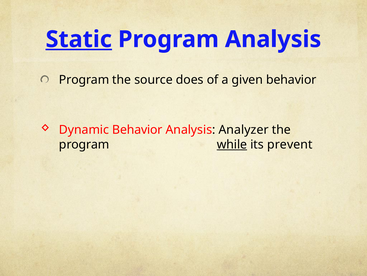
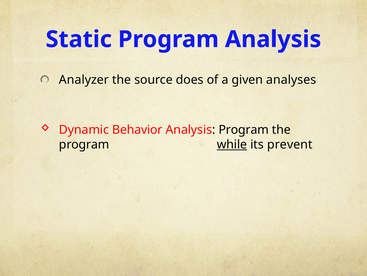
Static underline: present -> none (79, 39)
Program: Program -> Analyzer (84, 80)
given behavior: behavior -> analyses (291, 80)
Analysis Analyzer: Analyzer -> Program (244, 129)
